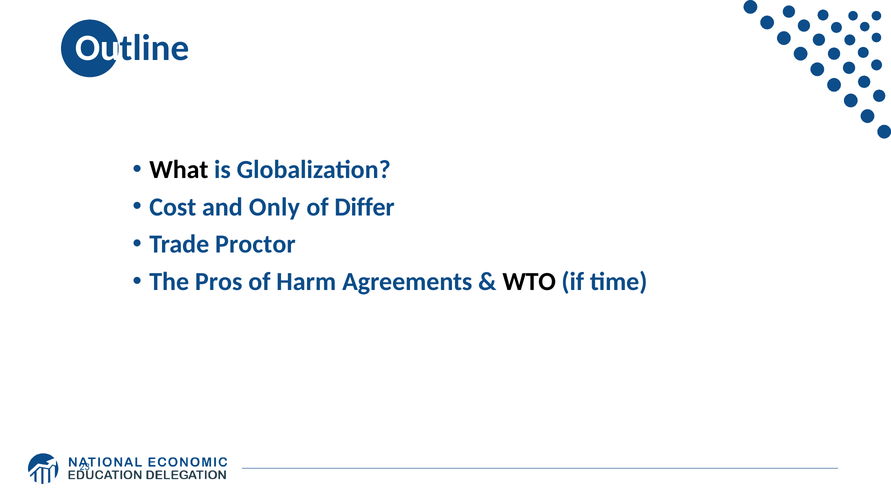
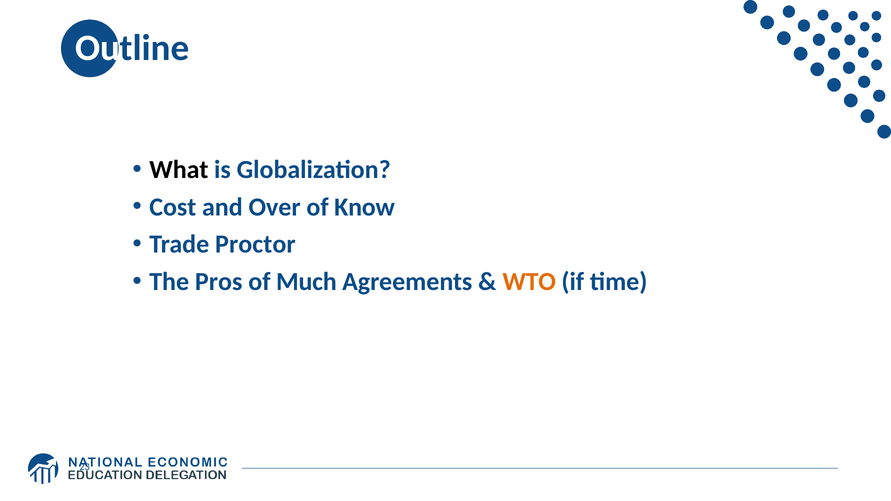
Only: Only -> Over (275, 207)
Differ: Differ -> Know (365, 207)
Harm: Harm -> Much (306, 282)
WTO colour: black -> orange (529, 282)
